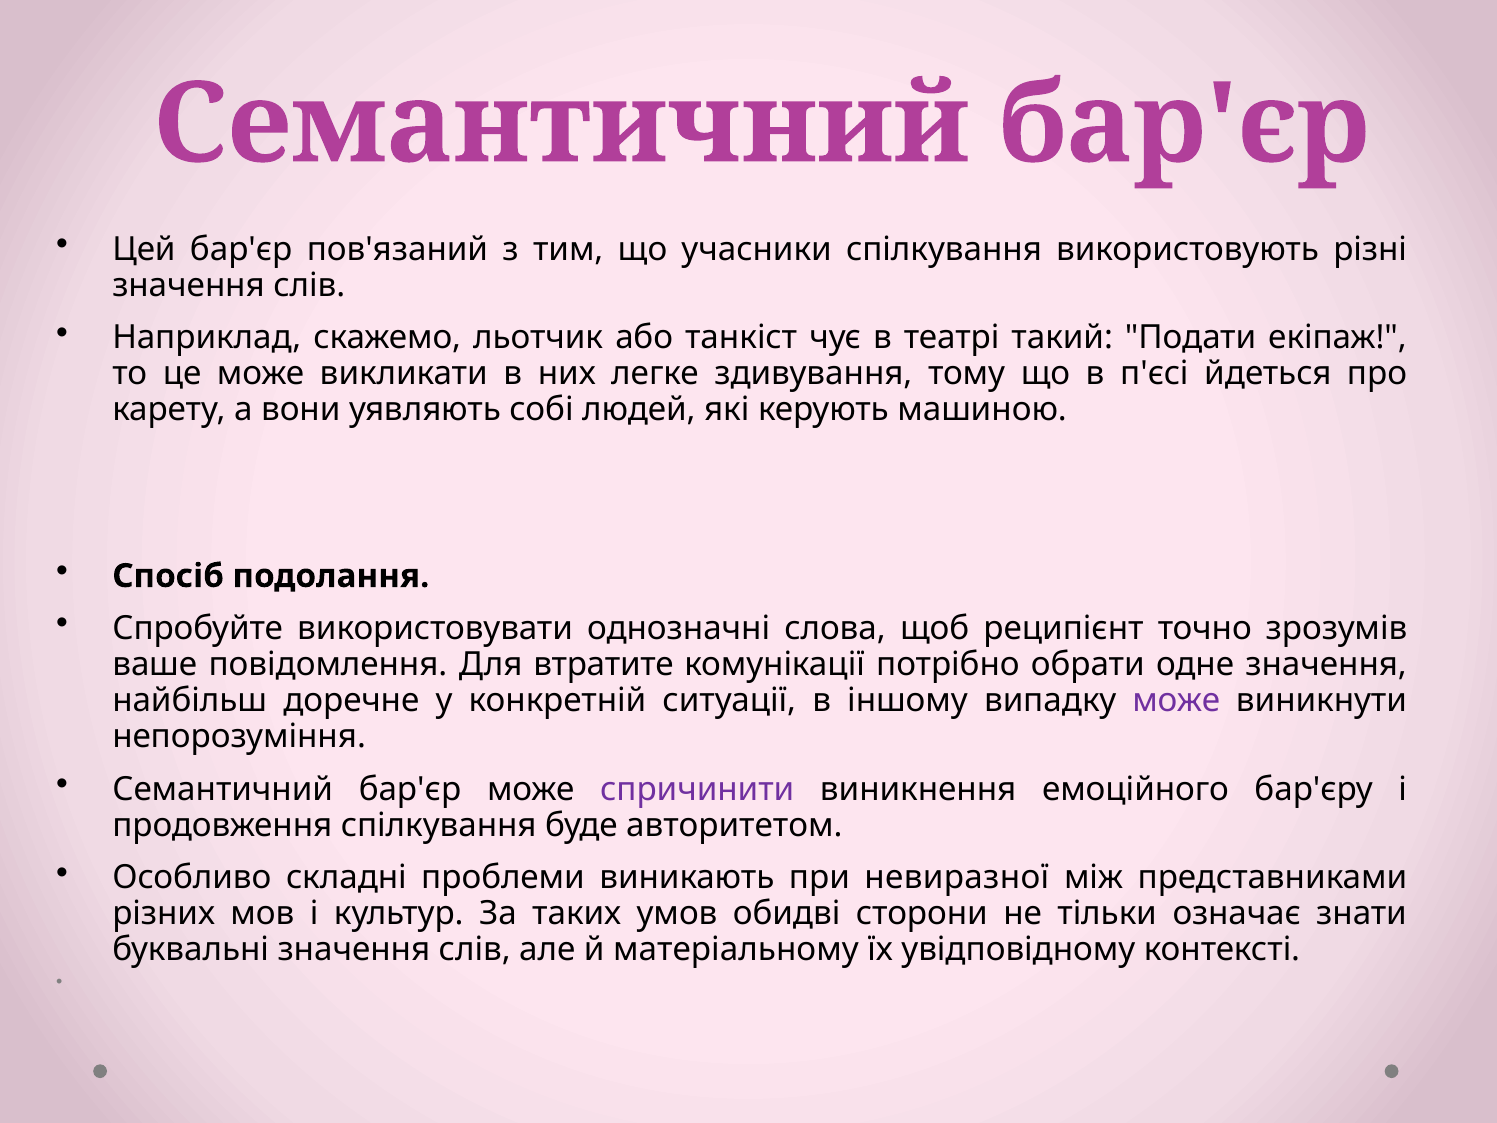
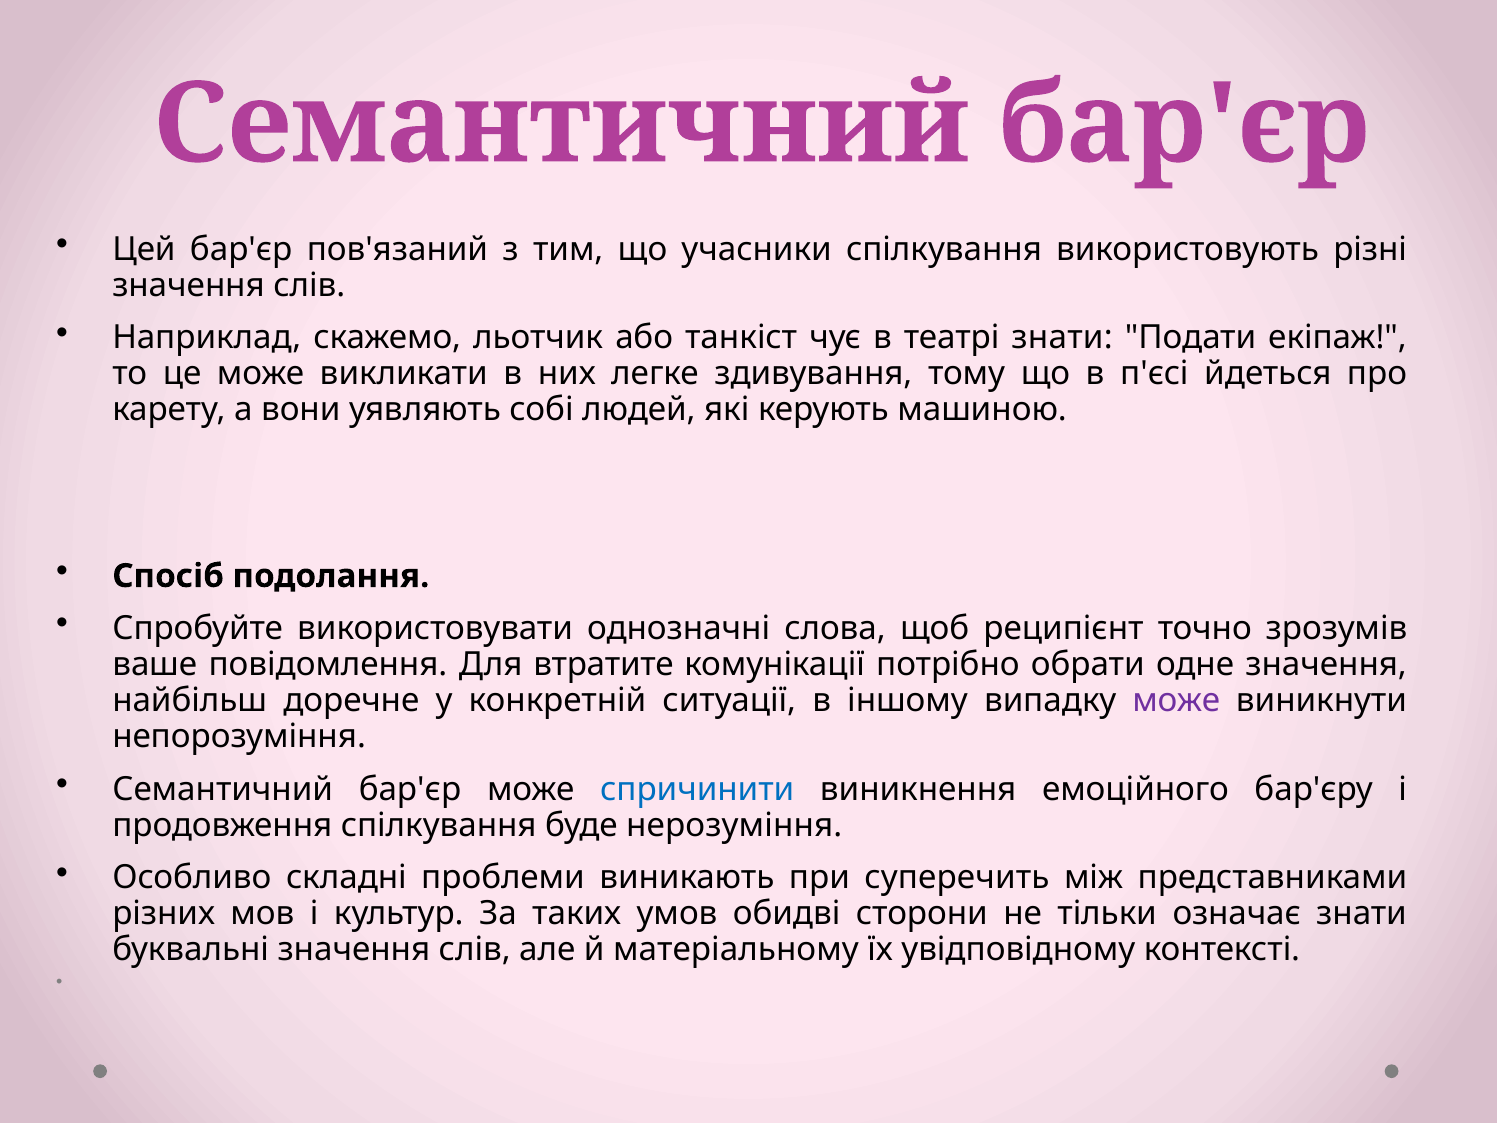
театрі такий: такий -> знати (1062, 338)
спричинити colour: purple -> blue (697, 789)
авторитетом: авторитетом -> нерозуміння (734, 825)
невиразної: невиразної -> суперечить (957, 878)
